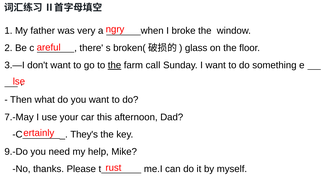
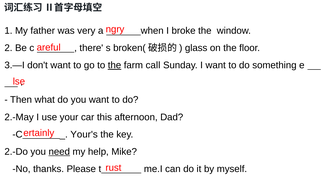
7.-May: 7.-May -> 2.-May (19, 117)
They's: They's -> Your's (84, 134)
9.-Do: 9.-Do -> 2.-Do (16, 152)
need underline: none -> present (59, 152)
